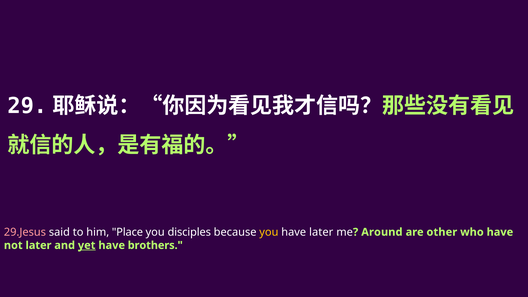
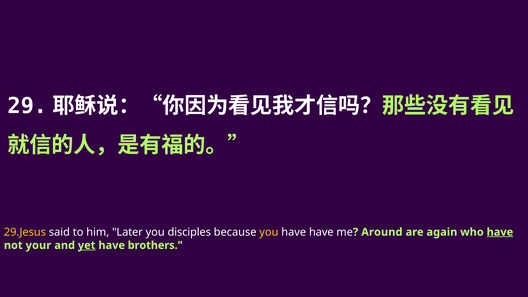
29.Jesus colour: pink -> yellow (25, 232)
Place: Place -> Later (127, 232)
have later: later -> have (321, 232)
other: other -> again (442, 232)
have underline: none -> present (500, 232)
not later: later -> your (38, 245)
